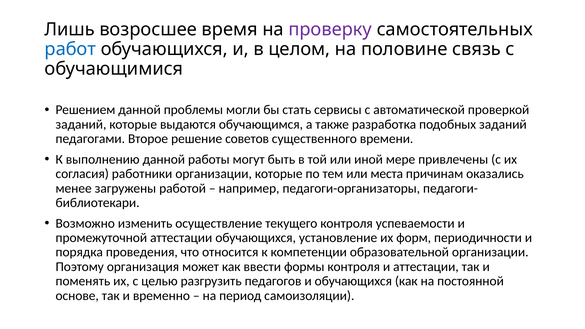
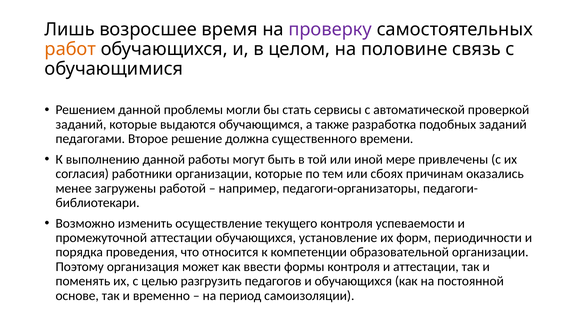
работ colour: blue -> orange (70, 49)
советов: советов -> должна (247, 139)
места: места -> сбоях (387, 174)
